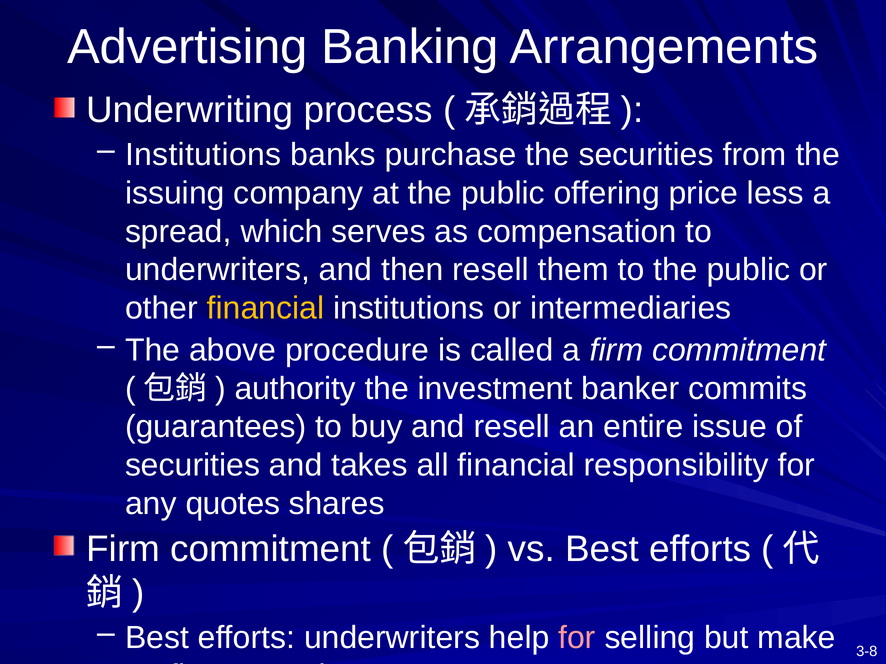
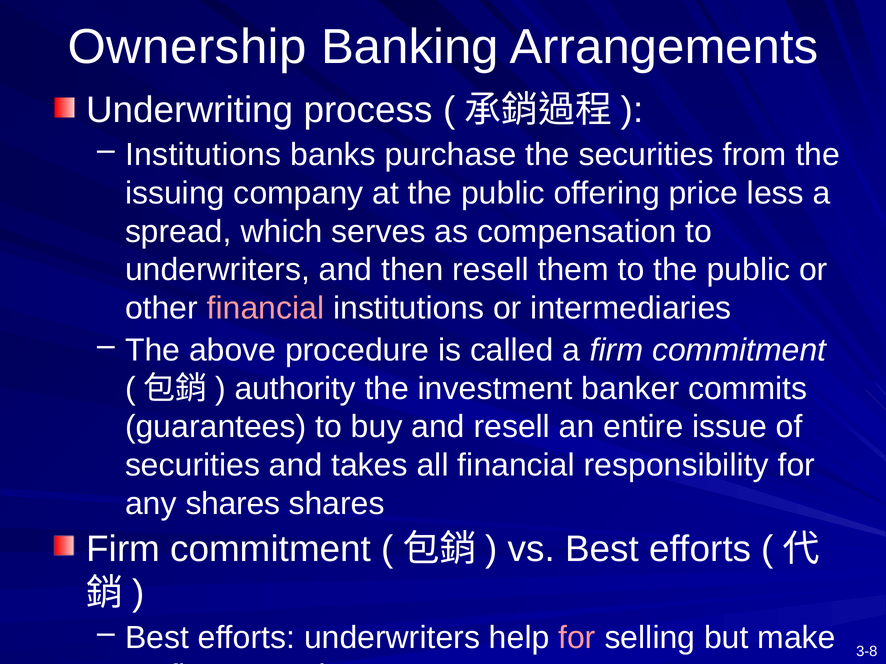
Advertising: Advertising -> Ownership (187, 47)
financial colour: yellow -> pink (265, 308)
any quotes: quotes -> shares (233, 504)
